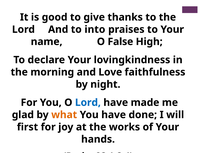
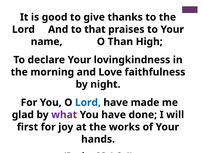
into: into -> that (95, 29)
False: False -> Than (120, 42)
what colour: orange -> purple (64, 115)
